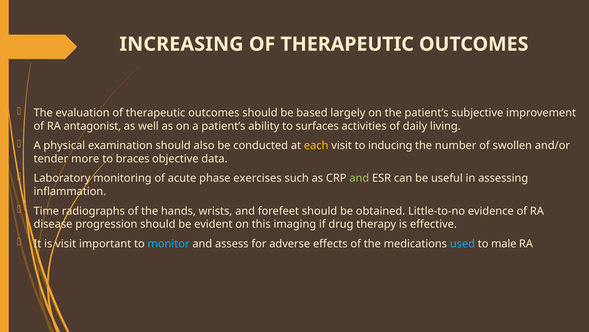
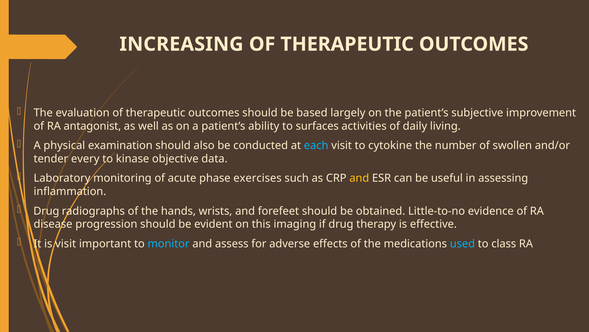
each colour: yellow -> light blue (316, 145)
inducing: inducing -> cytokine (390, 145)
more: more -> every (85, 159)
braces: braces -> kinase (133, 159)
and colour: light green -> yellow (359, 178)
Time: Time -> Drug (46, 211)
male: male -> class (504, 243)
